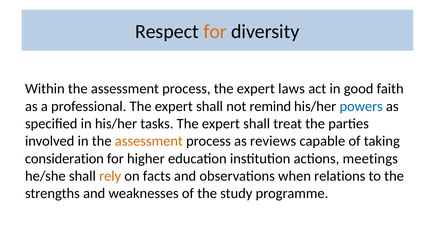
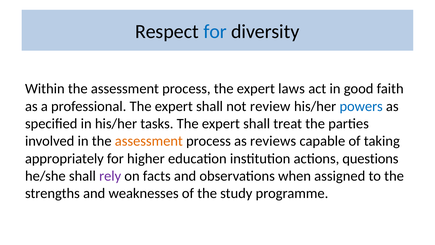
for colour: orange -> blue (215, 32)
remind: remind -> review (270, 106)
consideration: consideration -> appropriately (64, 158)
meetings: meetings -> questions (370, 158)
rely colour: orange -> purple (110, 176)
relations: relations -> assigned (340, 176)
